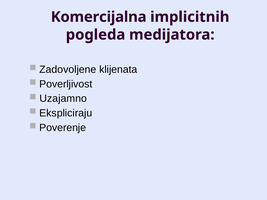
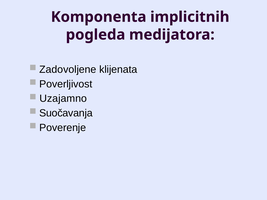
Komercijalna: Komercijalna -> Komponenta (99, 17)
Ekspliciraju: Ekspliciraju -> Suočavanja (66, 113)
